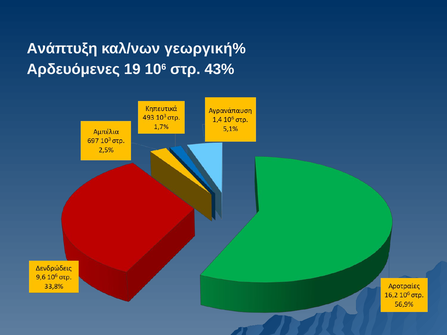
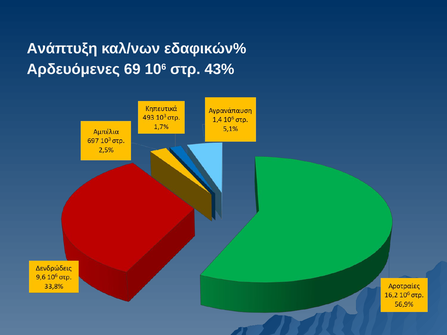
γεωργική%: γεωργική% -> εδαφικών% (205, 49)
19: 19 -> 69 (132, 69)
